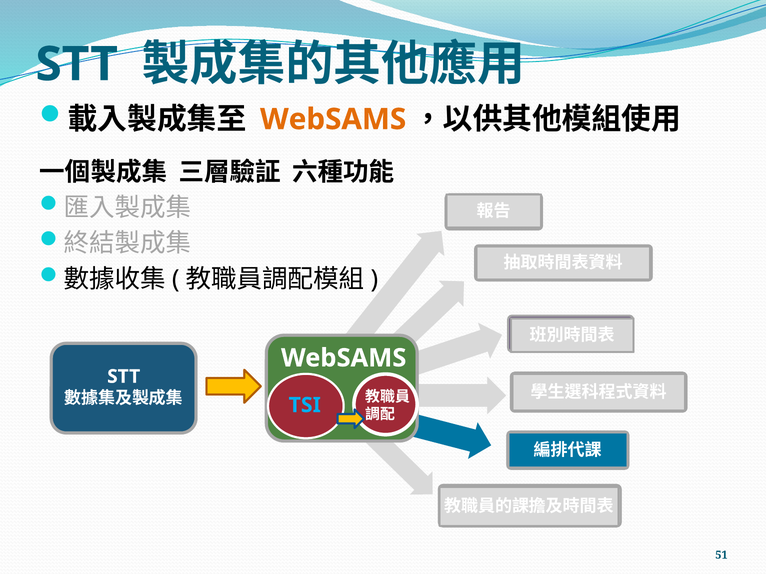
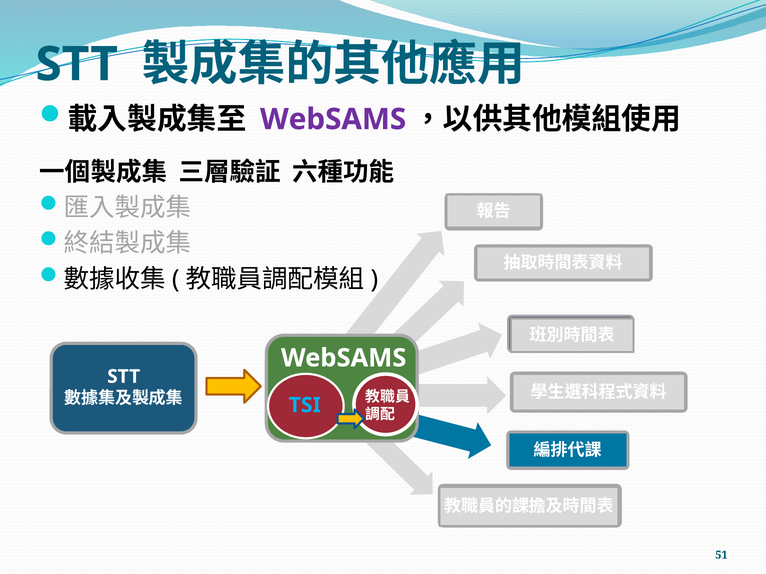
WebSAMS colour: orange -> purple (333, 119)
